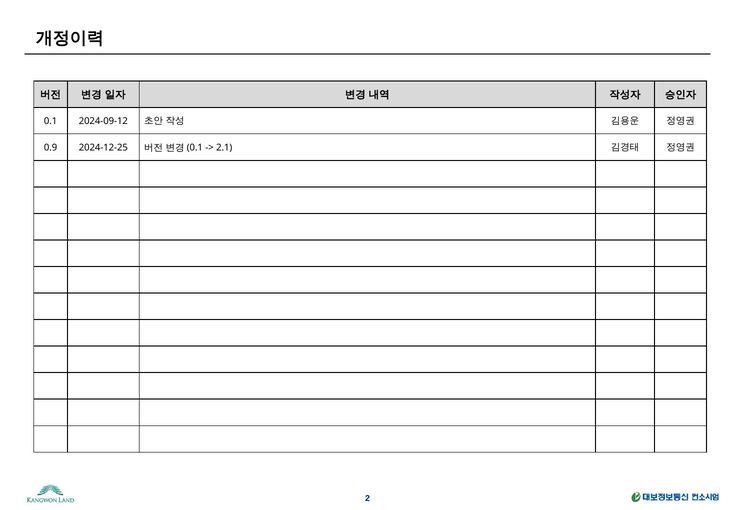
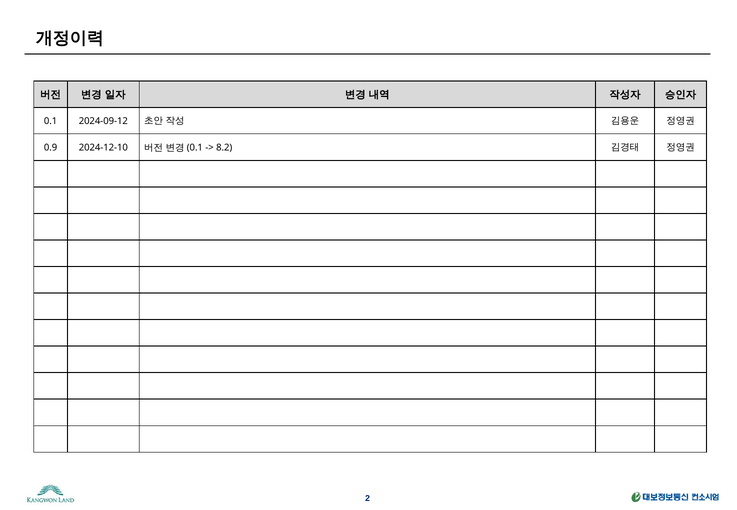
2024-12-25: 2024-12-25 -> 2024-12-10 (103, 148)
2.1: 2.1 -> 8.2 (224, 148)
